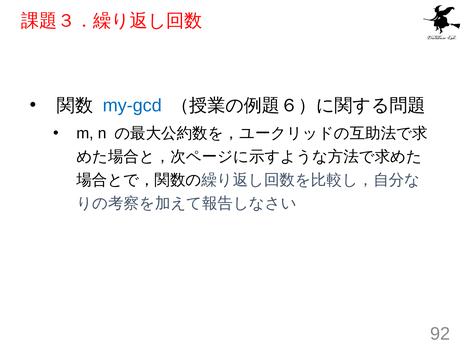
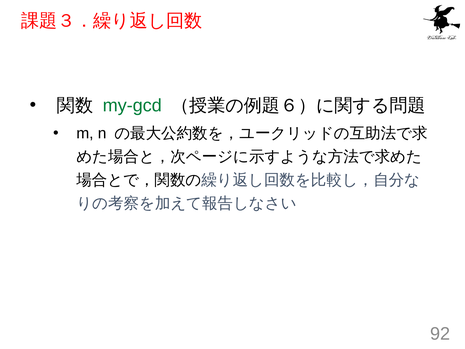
my-gcd colour: blue -> green (132, 106)
